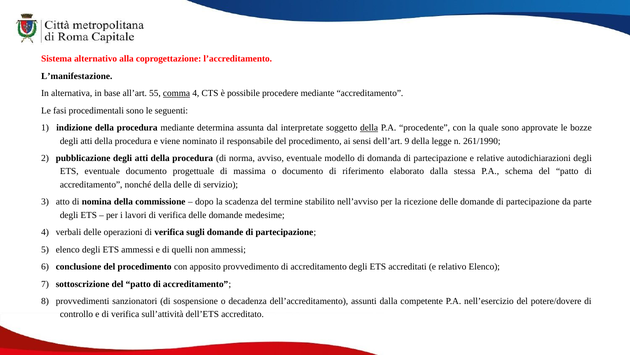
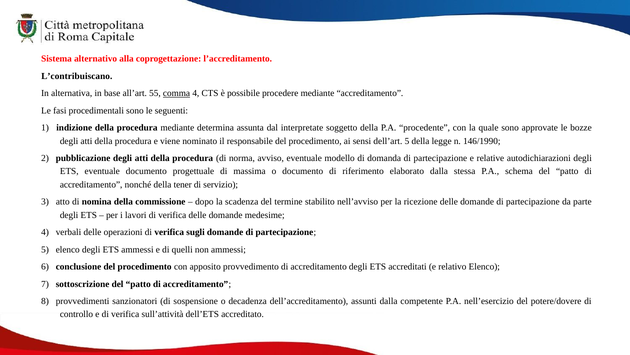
L’manifestazione: L’manifestazione -> L’contribuiscano (77, 76)
della underline: present -> none (369, 128)
dell’art 9: 9 -> 5 (407, 141)
261/1990: 261/1990 -> 146/1990 (482, 141)
della delle: delle -> tener (183, 184)
